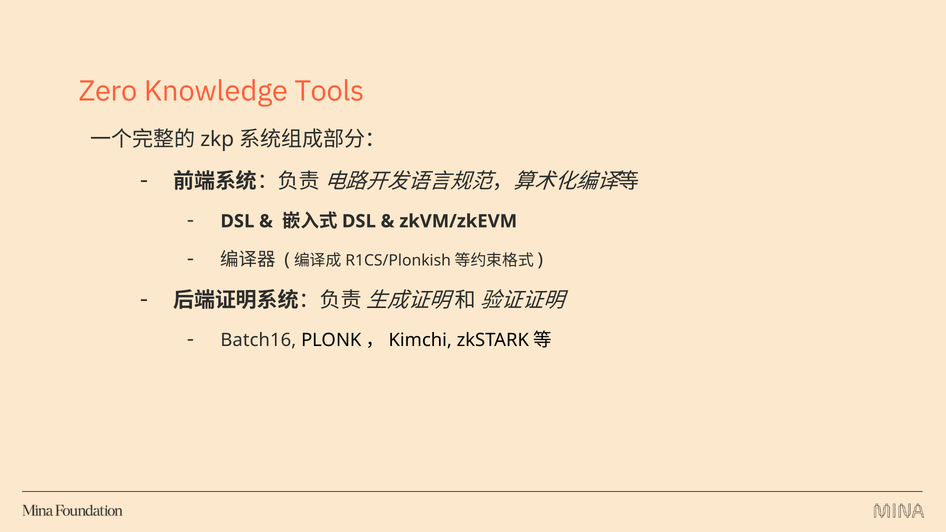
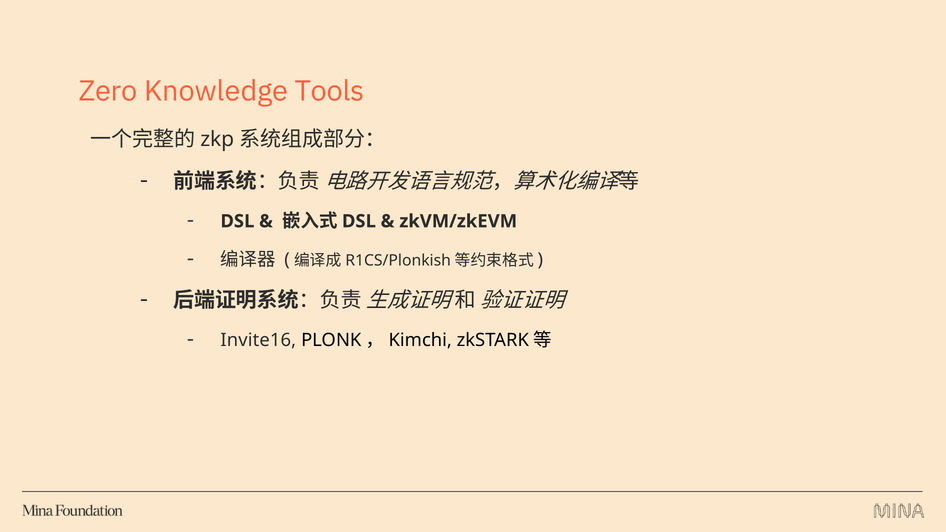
Batch16: Batch16 -> Invite16 (258, 340)
